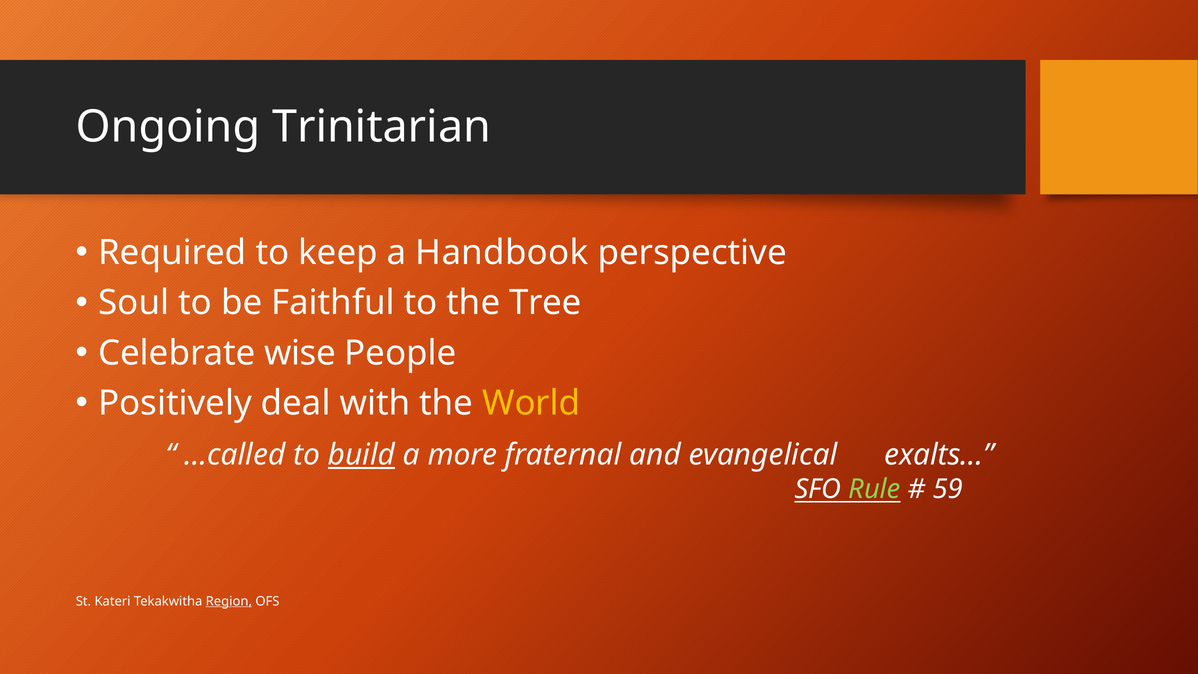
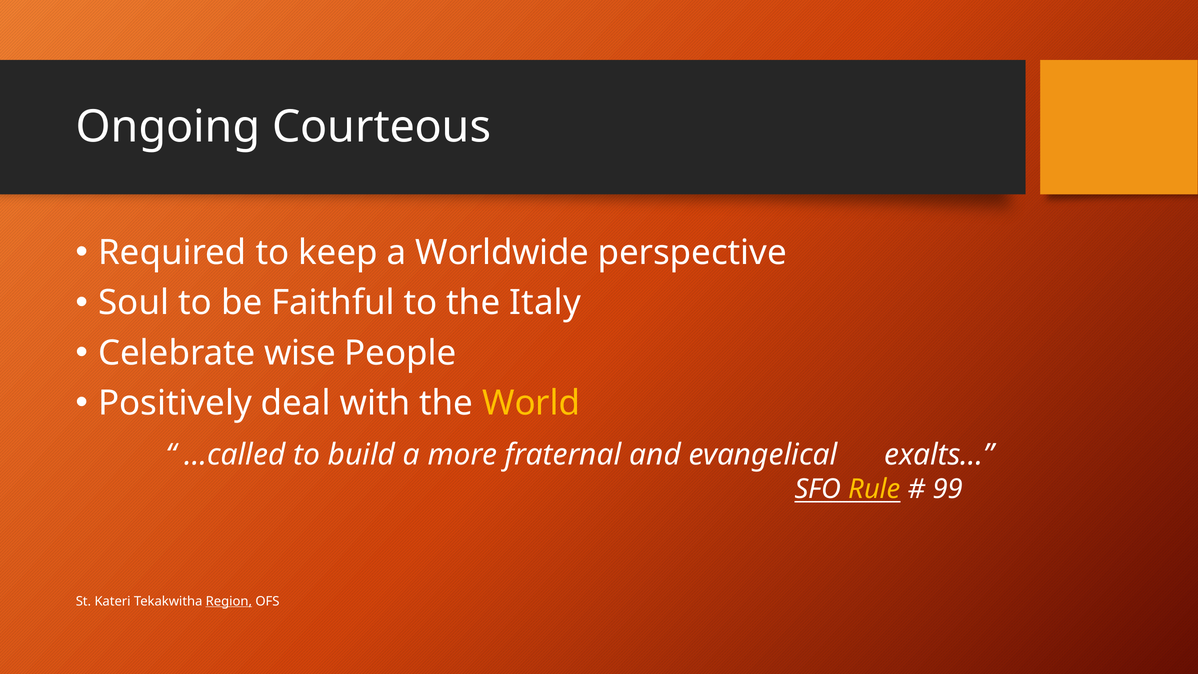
Trinitarian: Trinitarian -> Courteous (382, 127)
Handbook: Handbook -> Worldwide (502, 253)
Tree: Tree -> Italy (545, 303)
build underline: present -> none (361, 455)
Rule colour: light green -> yellow (875, 489)
59: 59 -> 99 (948, 489)
